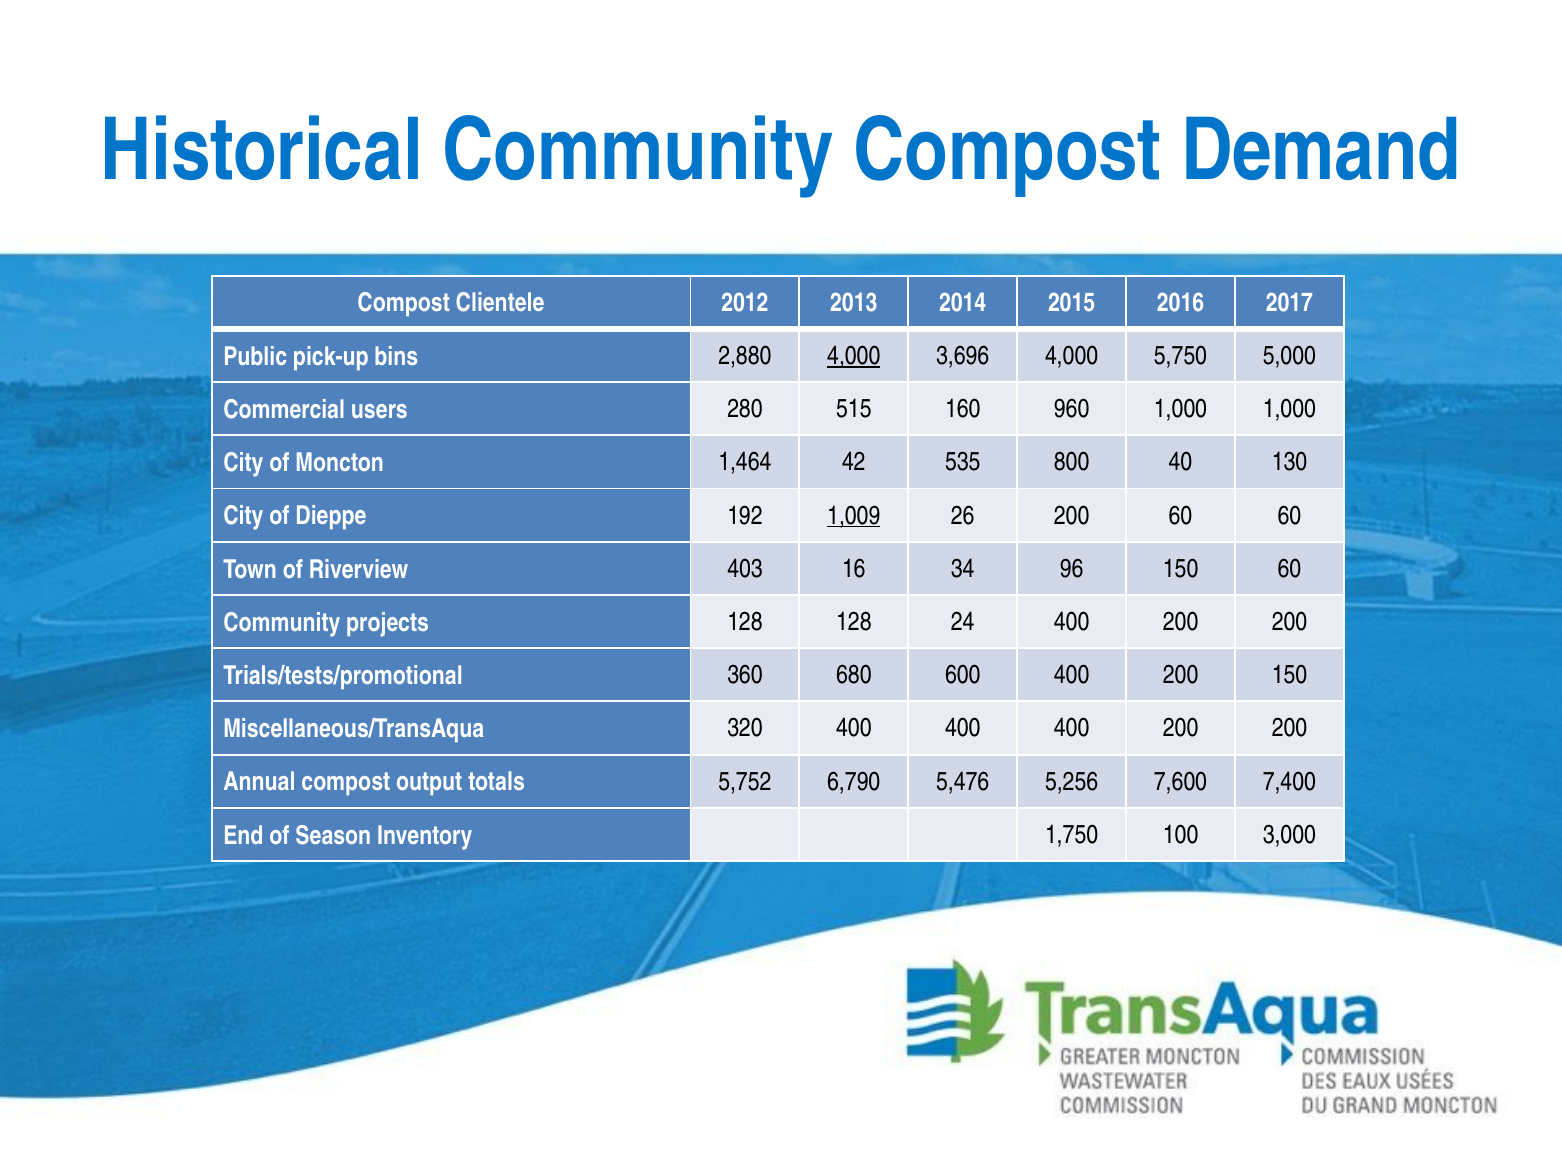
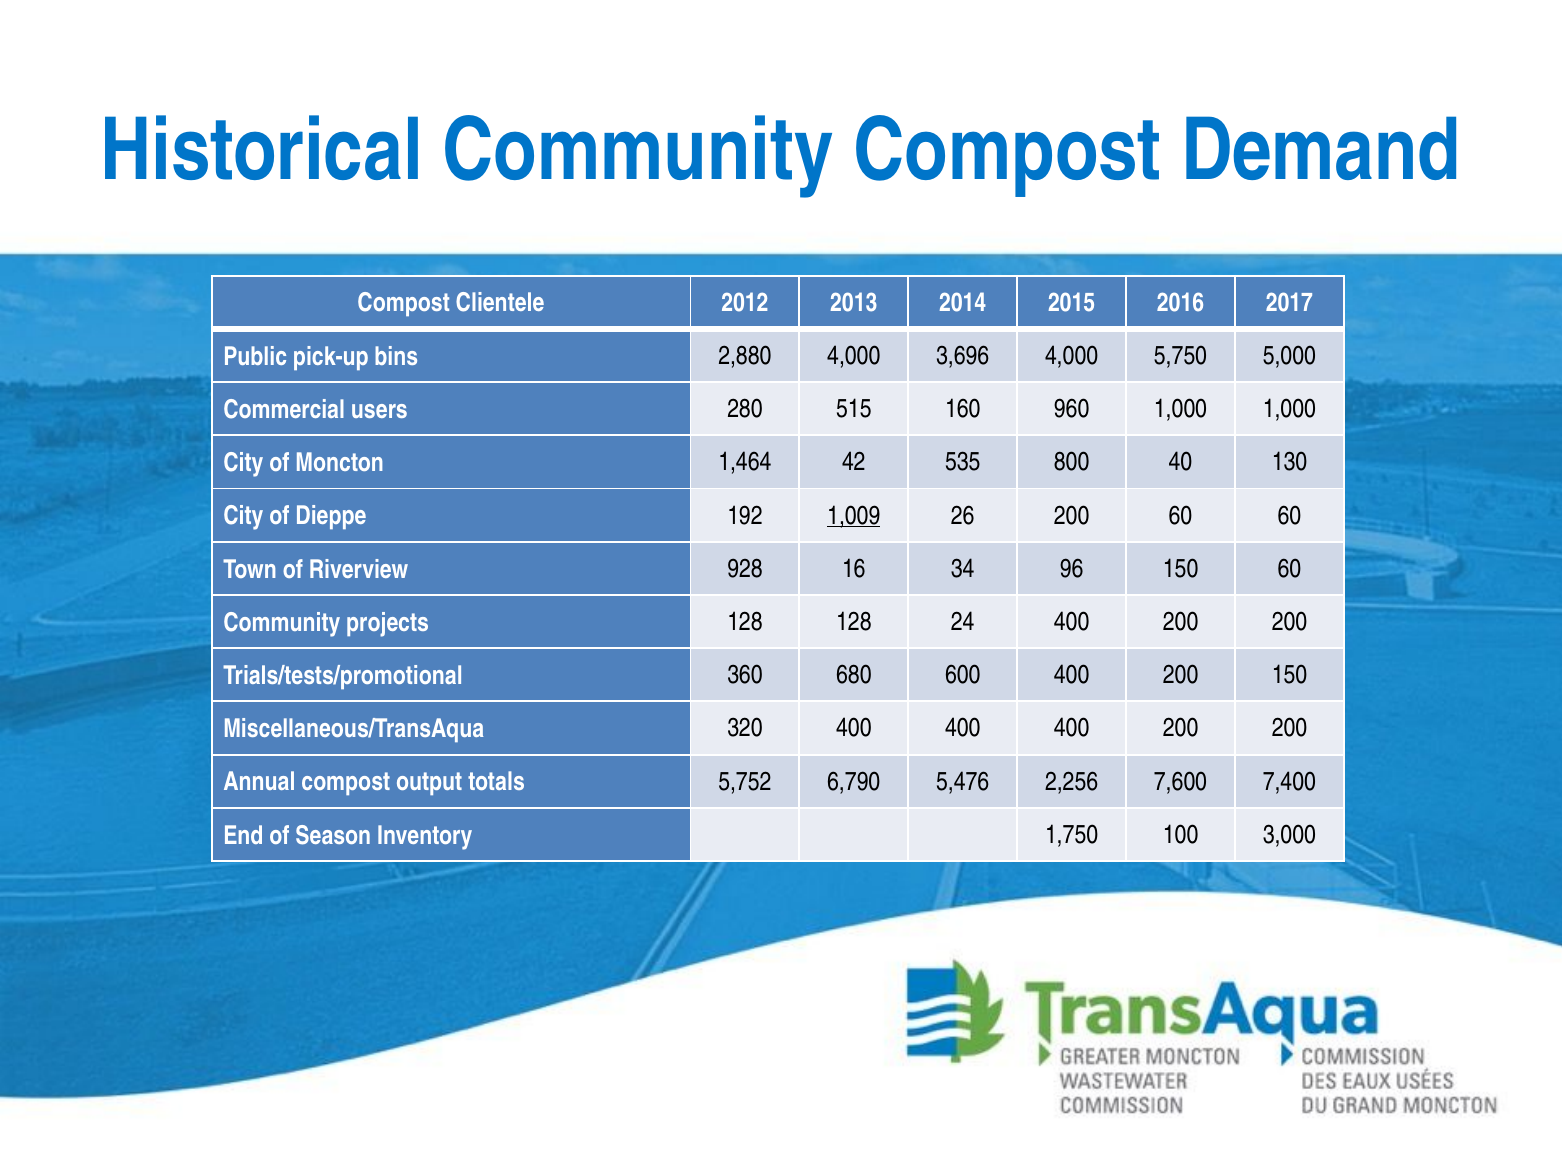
4,000 underline: present -> none (854, 356)
403: 403 -> 928 (745, 568)
5,256: 5,256 -> 2,256 (1072, 781)
